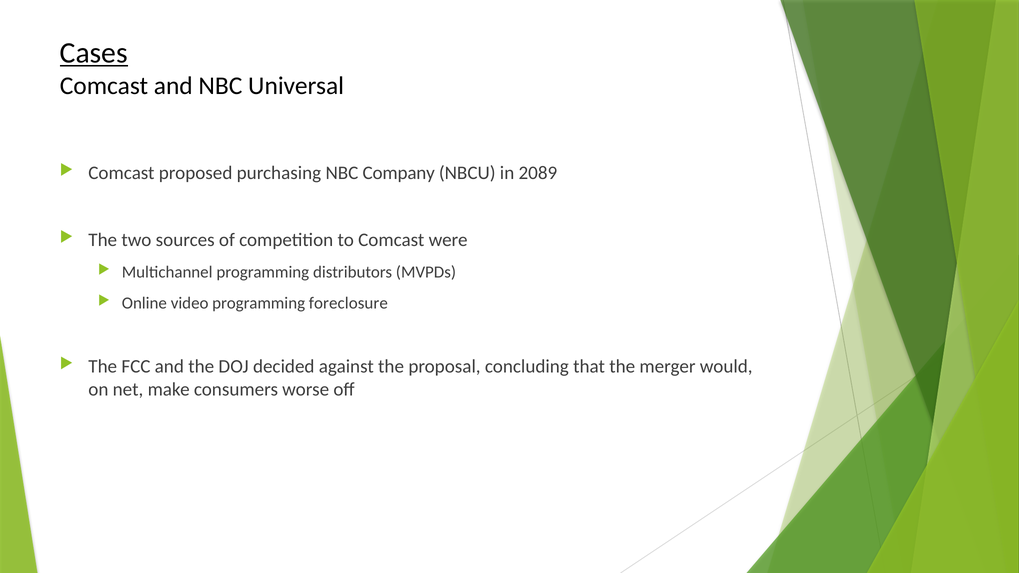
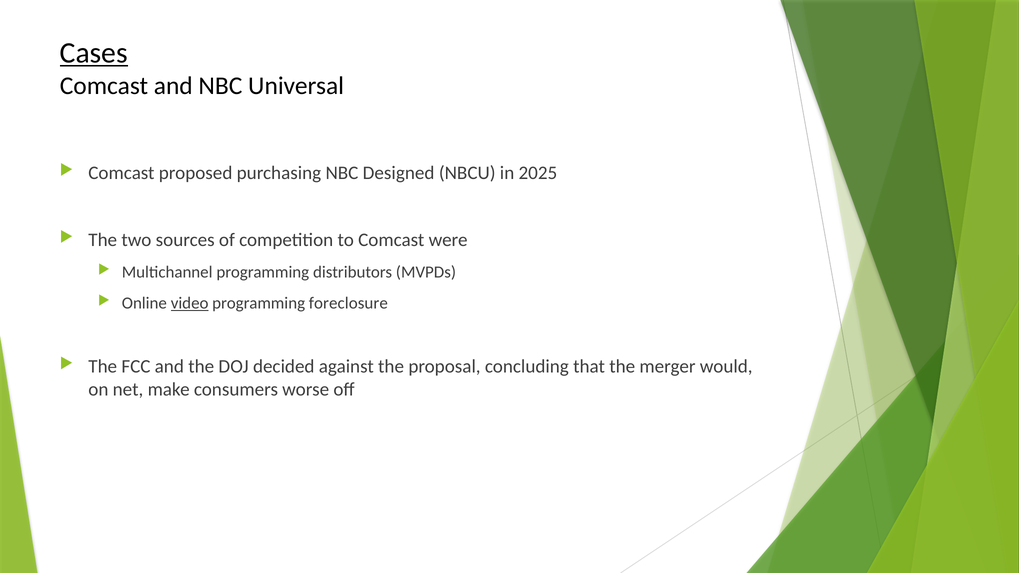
Company: Company -> Designed (399, 173)
2089: 2089 -> 2025 (538, 173)
video underline: none -> present (190, 303)
